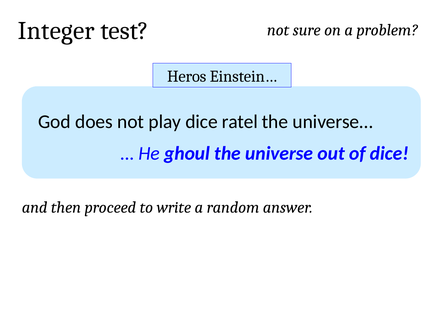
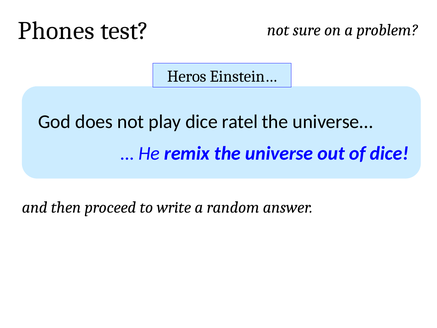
Integer: Integer -> Phones (56, 31)
ghoul: ghoul -> remix (187, 153)
